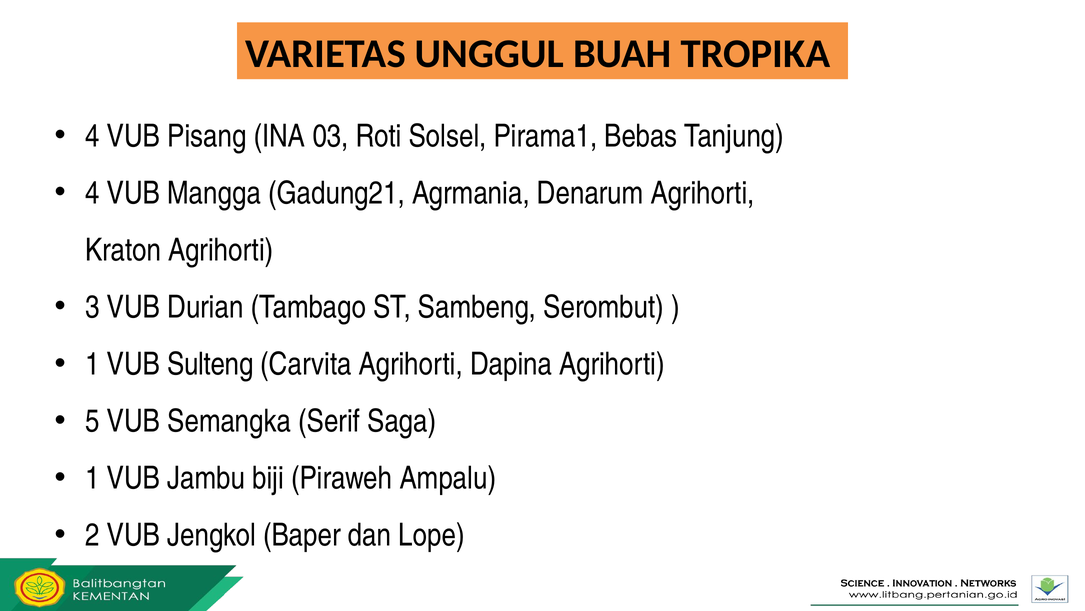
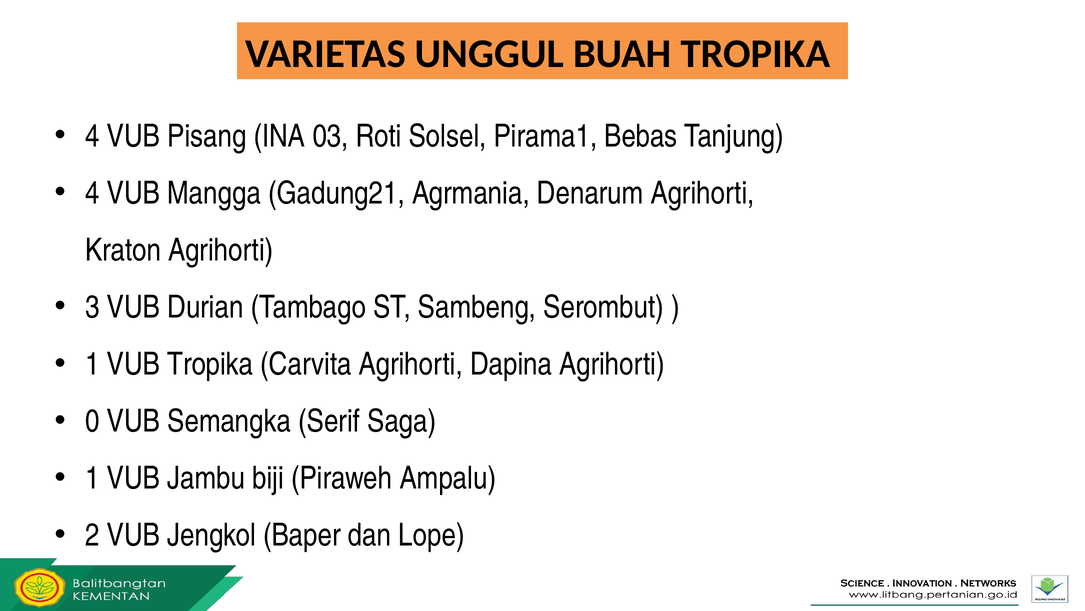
VUB Sulteng: Sulteng -> Tropika (210, 364)
5: 5 -> 0 (92, 421)
